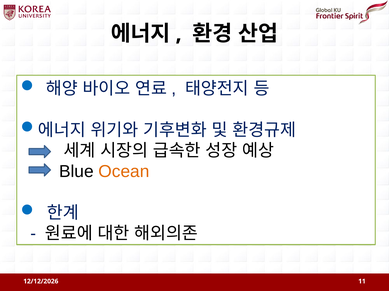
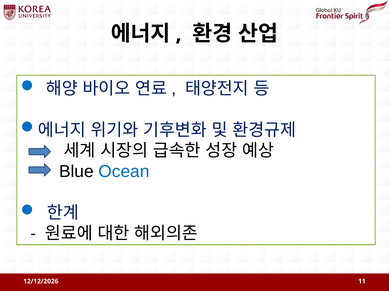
Ocean colour: orange -> blue (124, 172)
